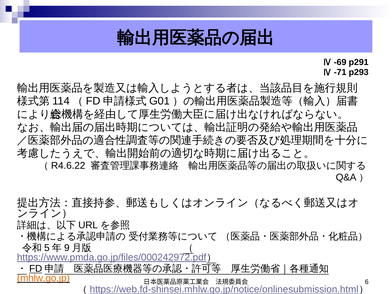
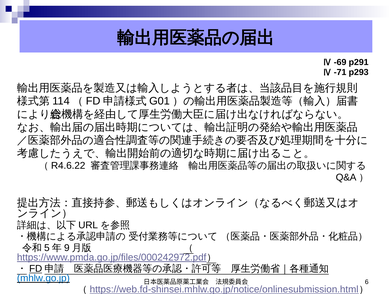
mhlw.go.jp colour: orange -> blue (43, 278)
